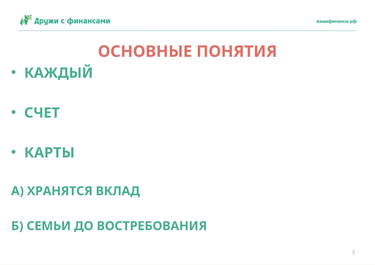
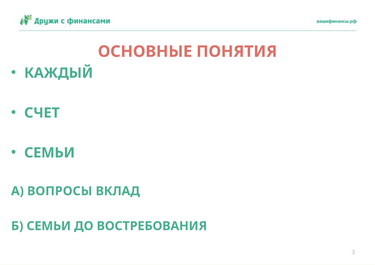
КАРТЫ: КАРТЫ -> СЕМЬИ (50, 153)
ХРАНЯТСЯ: ХРАНЯТСЯ -> ВОПРОСЫ (60, 191)
